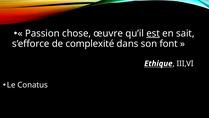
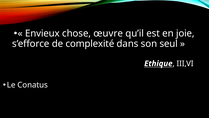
Passion: Passion -> Envieux (42, 33)
est underline: present -> none (153, 33)
sait: sait -> joie (185, 33)
font: font -> seul (169, 44)
